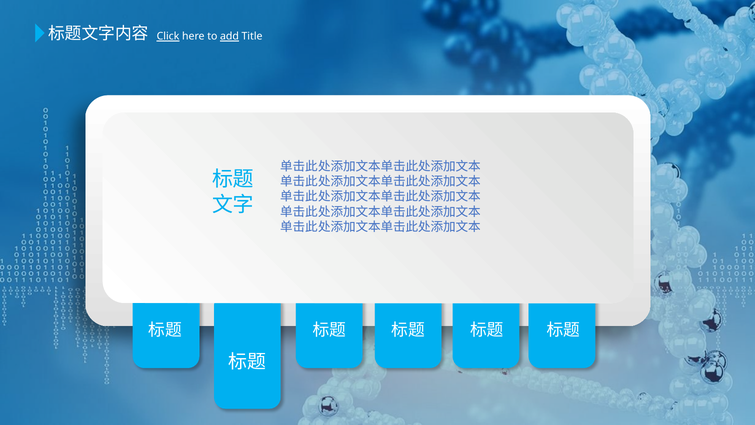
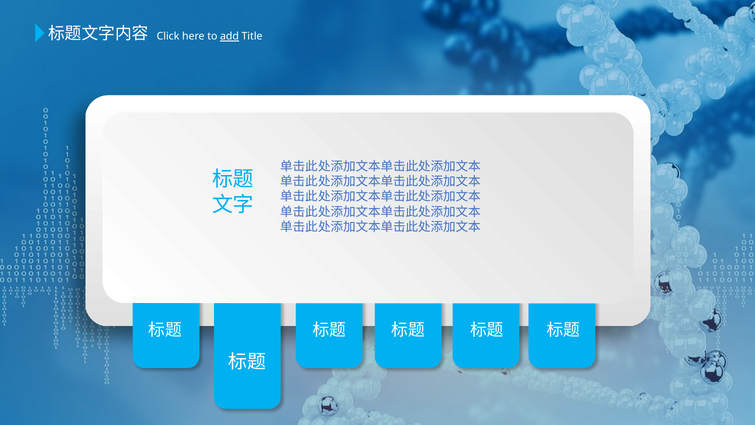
Click underline: present -> none (168, 36)
